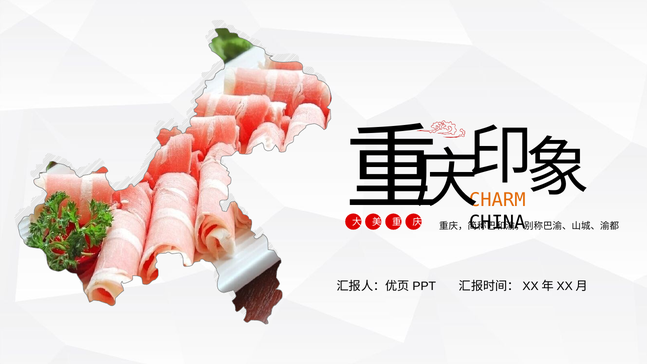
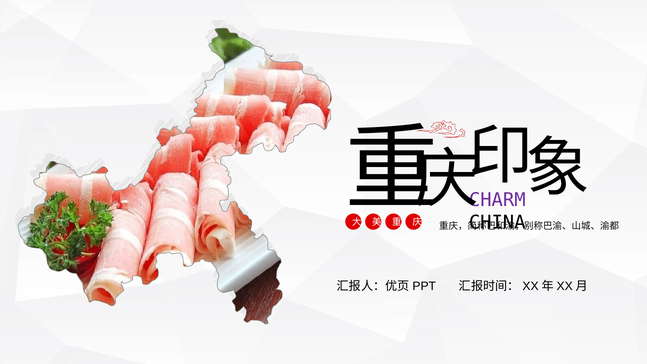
CHARM colour: orange -> purple (497, 200)
